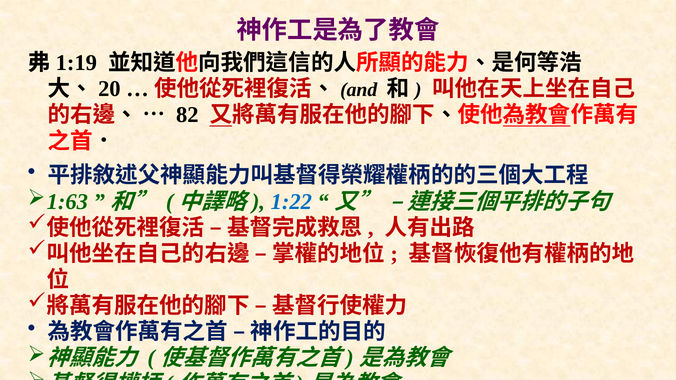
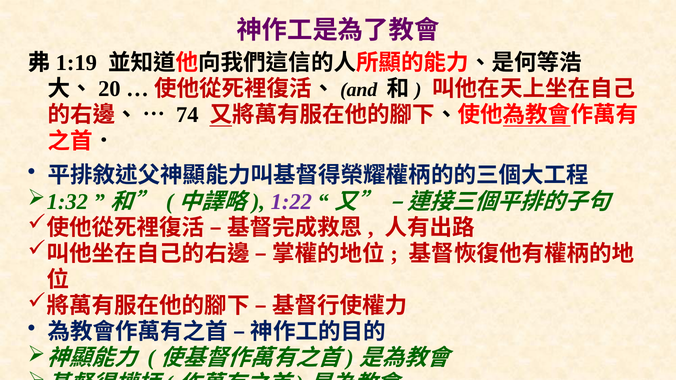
82: 82 -> 74 (187, 115)
1:63: 1:63 -> 1:32 (67, 202)
1:22 colour: blue -> purple (291, 202)
